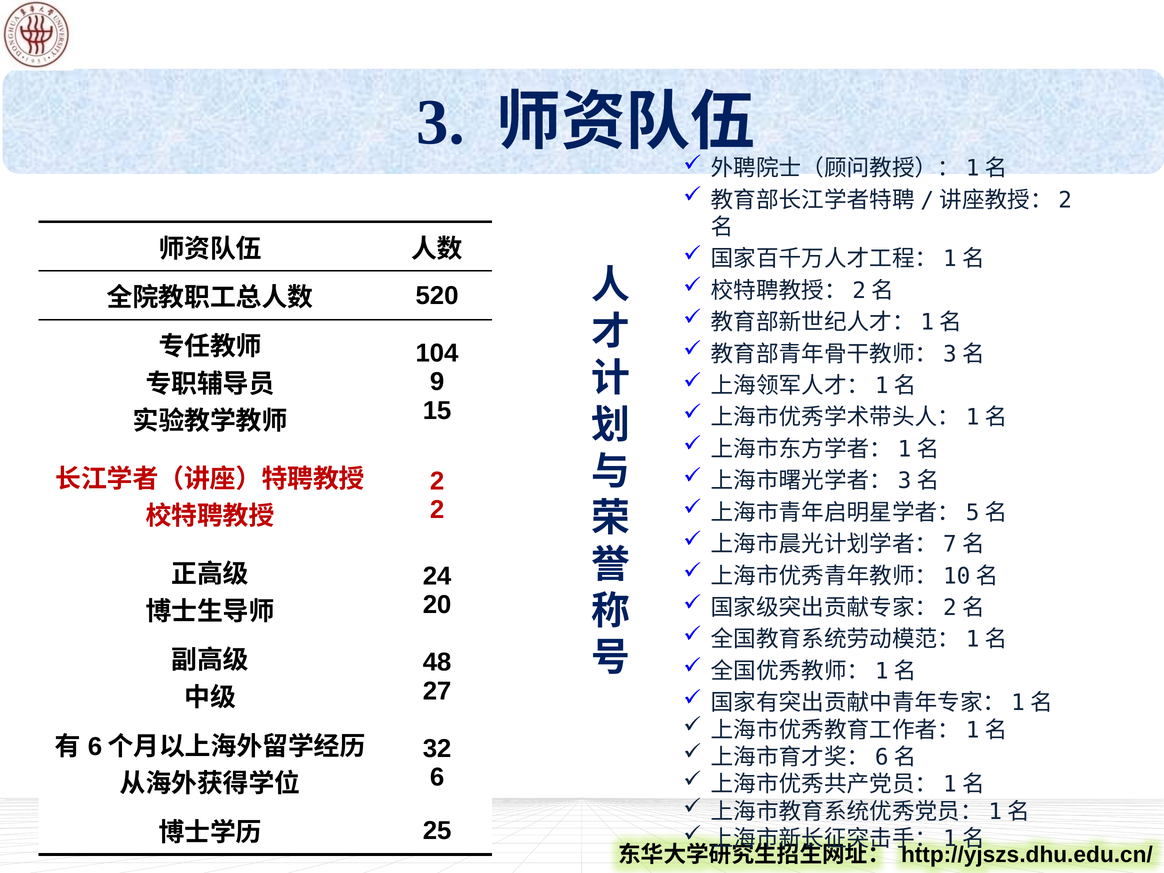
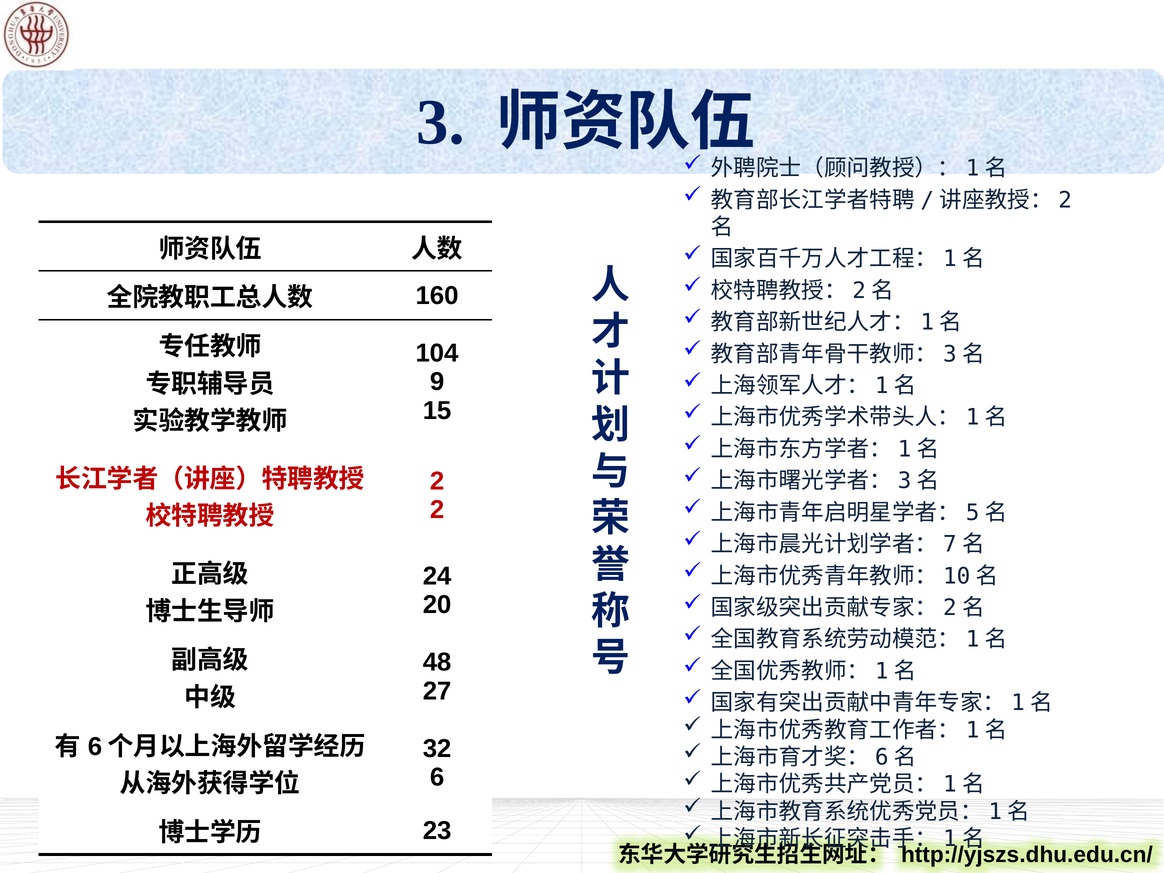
520: 520 -> 160 (437, 296)
25: 25 -> 23 (437, 831)
